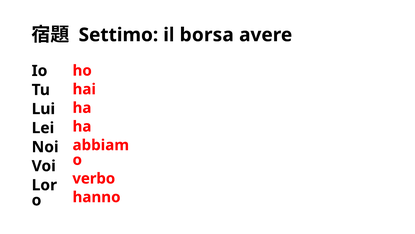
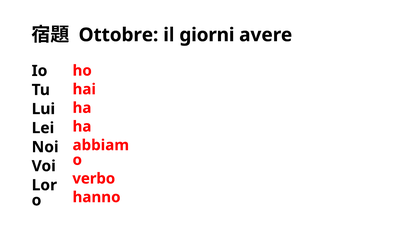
Settimo: Settimo -> Ottobre (118, 35)
borsa: borsa -> giorni (207, 35)
